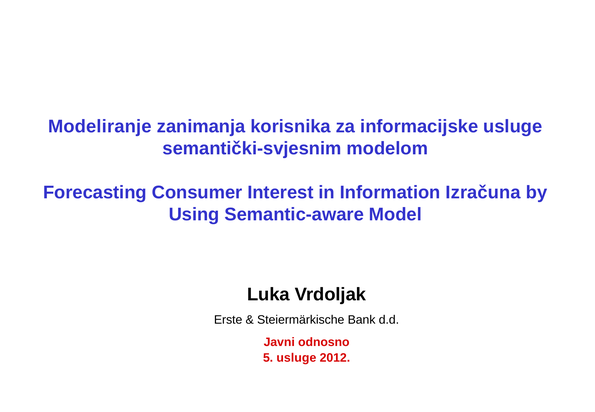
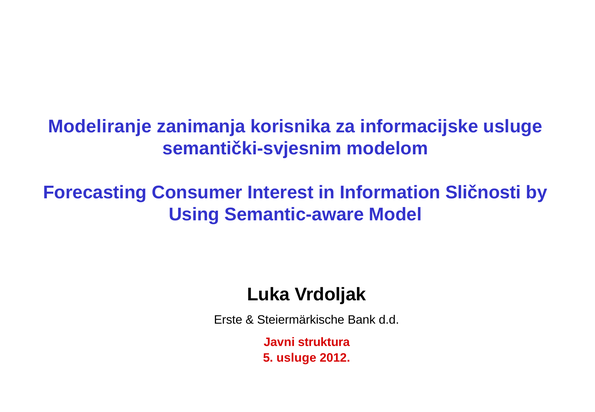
Izračuna: Izračuna -> Sličnosti (483, 192)
odnosno: odnosno -> struktura (324, 342)
